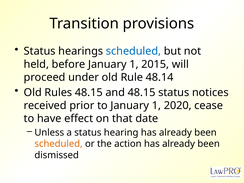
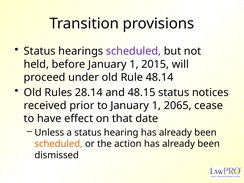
scheduled colour: blue -> purple (134, 51)
Rules 48.15: 48.15 -> 28.14 (89, 92)
2020: 2020 -> 2065 (178, 105)
